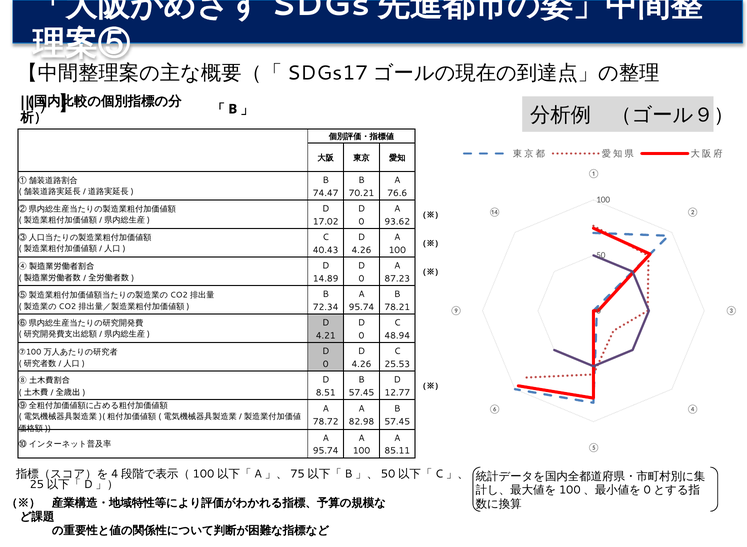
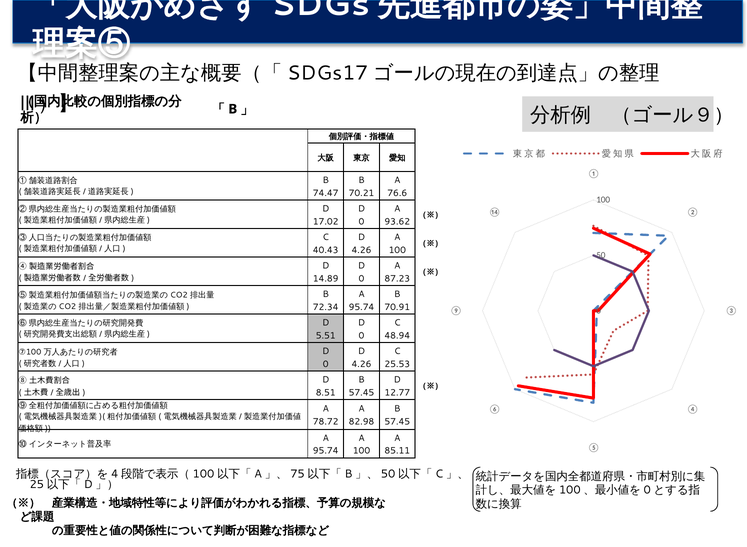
78.21: 78.21 -> 70.91 (397, 307)
4.21: 4.21 -> 5.51 (326, 336)
